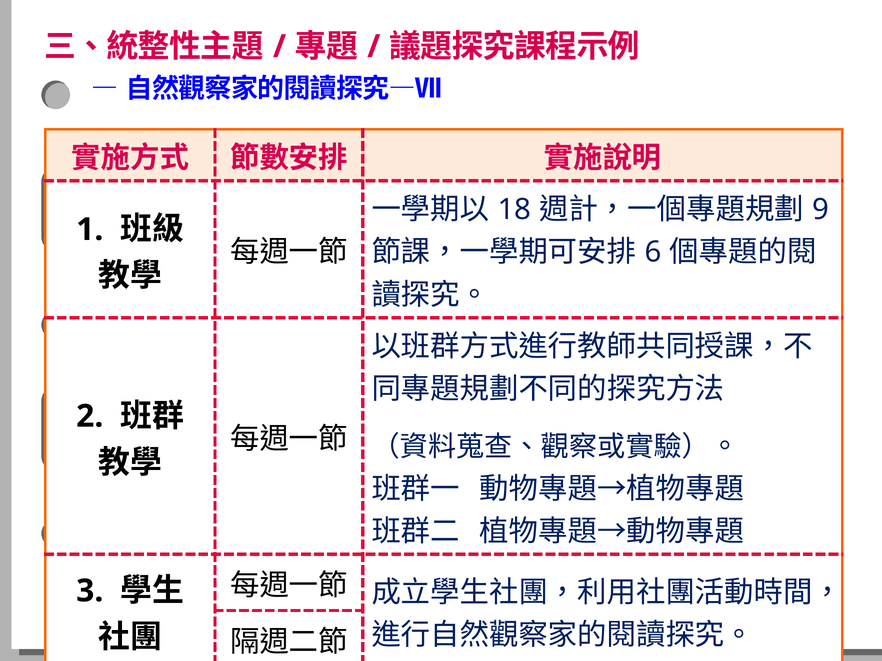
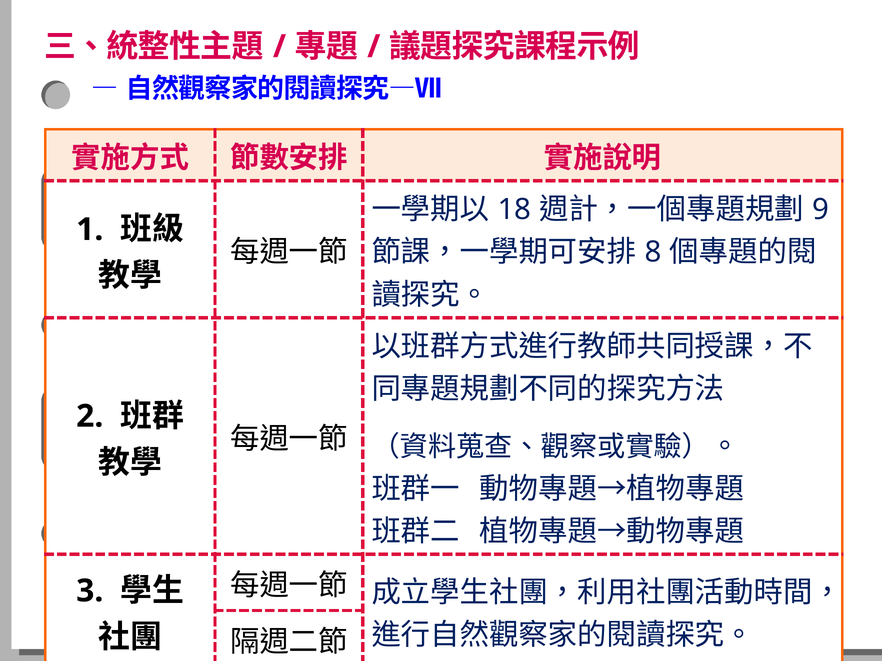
6: 6 -> 8 (653, 252)
